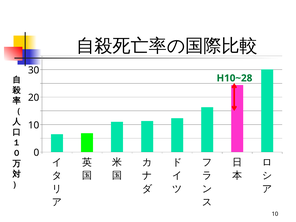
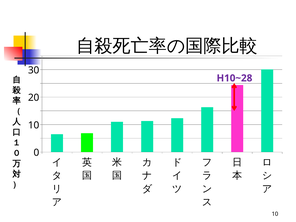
H10~28 colour: green -> purple (234, 78)
